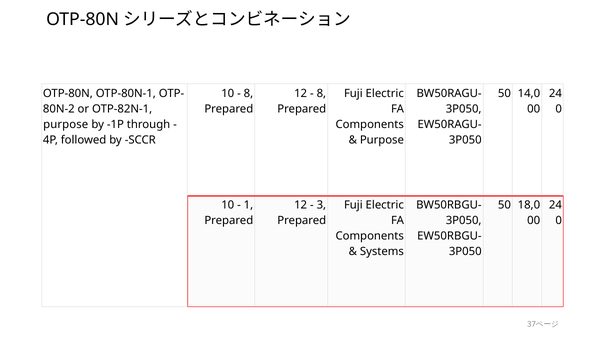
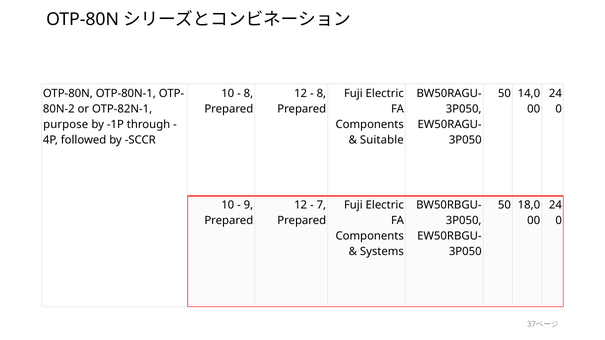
Purpose: Purpose -> Suitable (382, 140)
1: 1 -> 9 (248, 205)
3: 3 -> 7 (321, 205)
